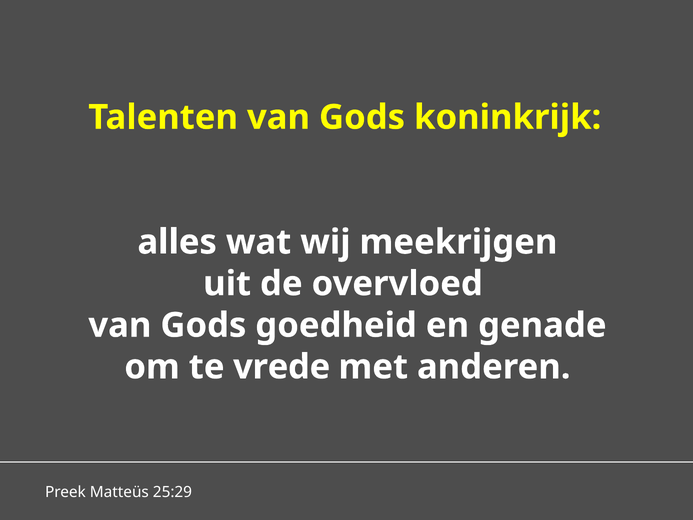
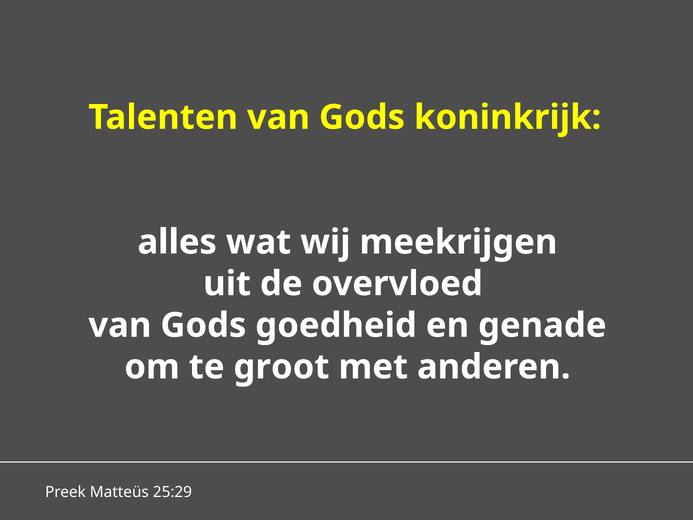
vrede: vrede -> groot (281, 367)
